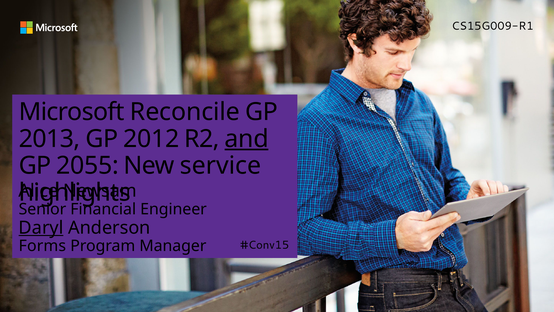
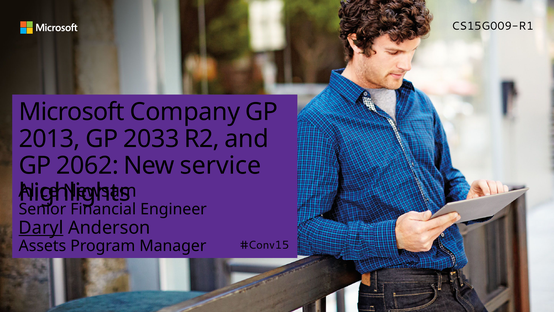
Reconcile: Reconcile -> Company (185, 112)
2012: 2012 -> 2033 (151, 139)
and underline: present -> none (247, 139)
2055: 2055 -> 2062 (88, 166)
Forms: Forms -> Assets (42, 246)
